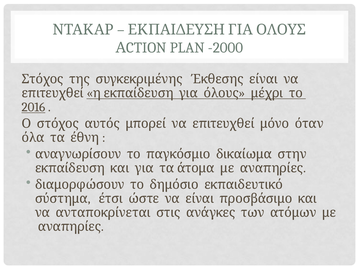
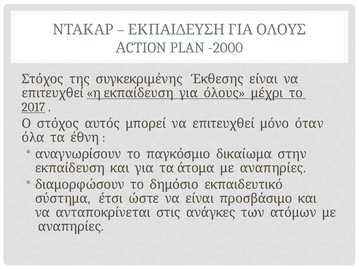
2016: 2016 -> 2017 (33, 107)
